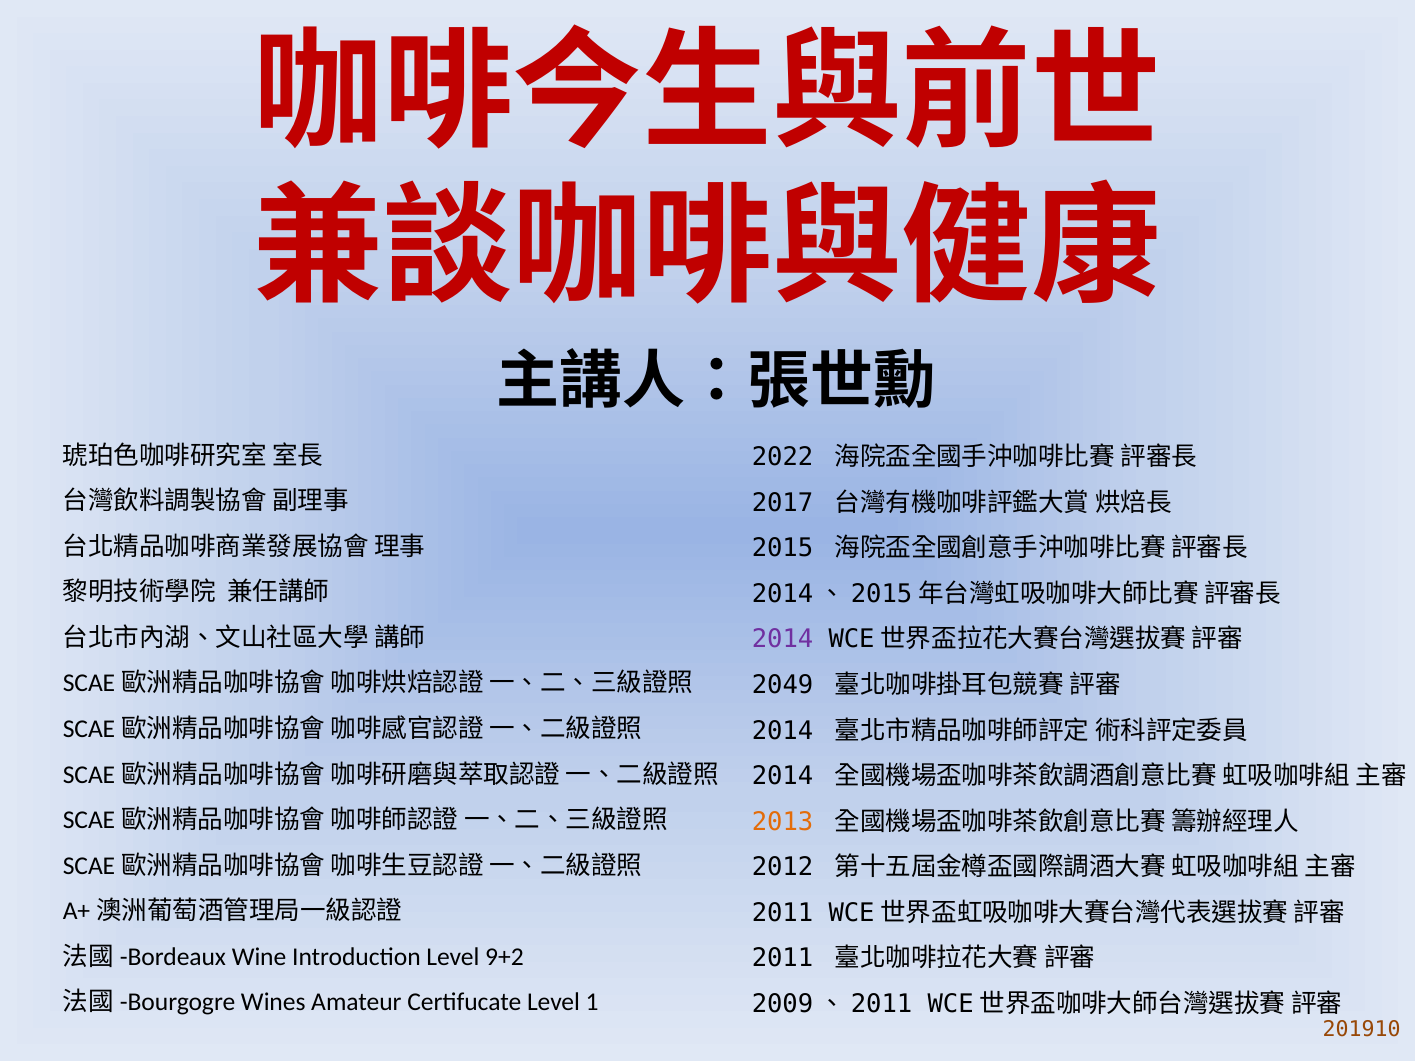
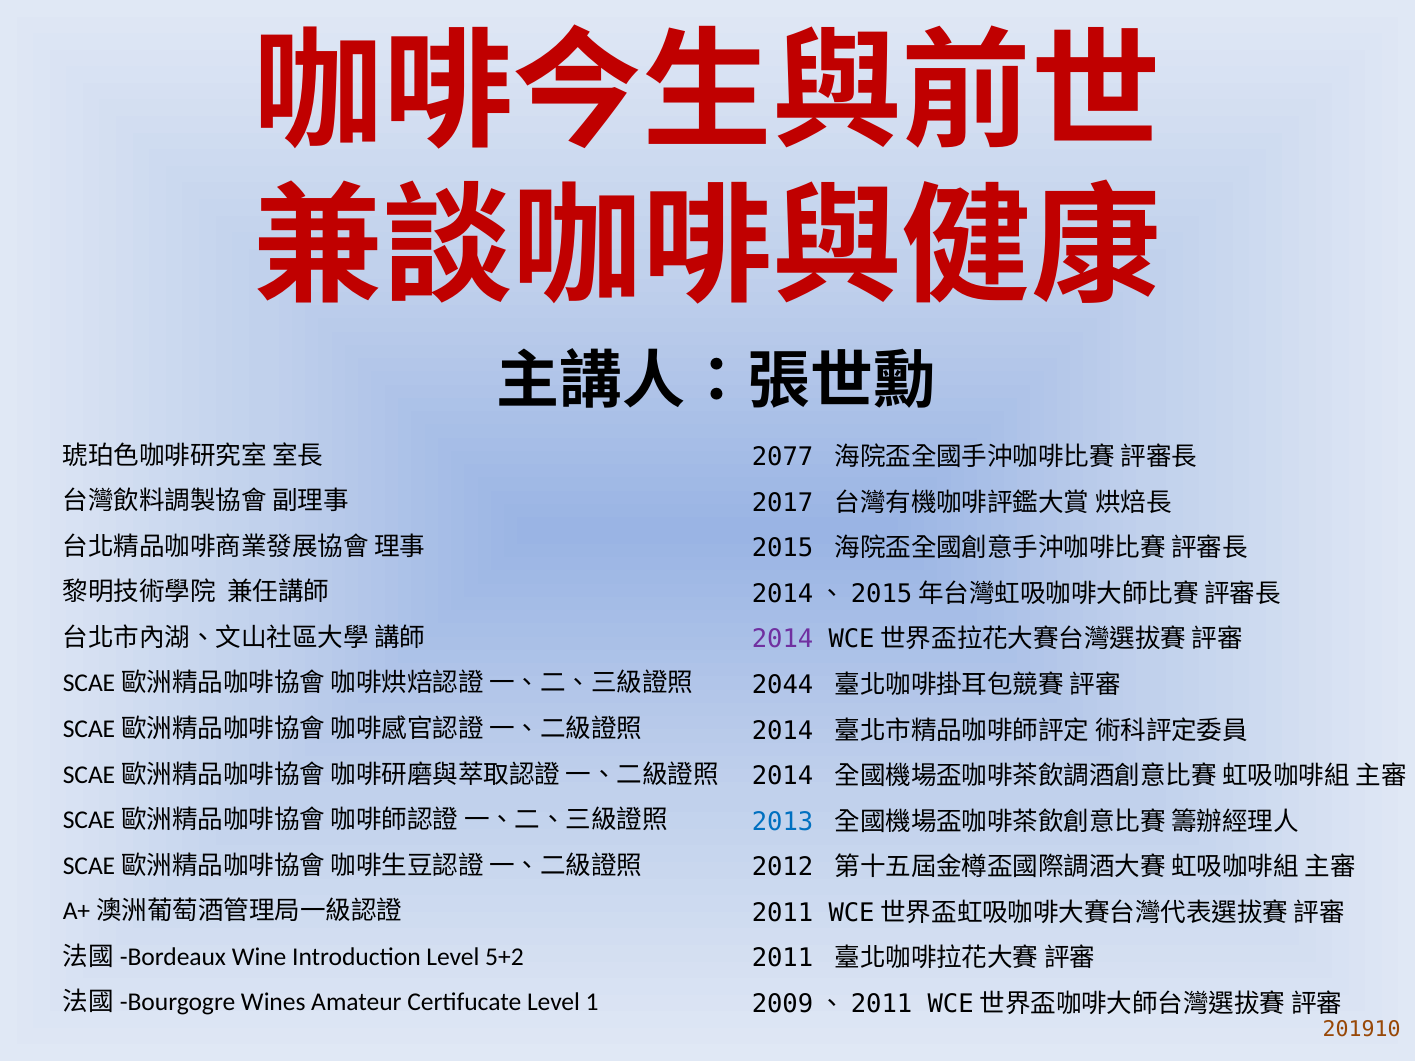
2022: 2022 -> 2077 (783, 457)
2049: 2049 -> 2044 (783, 685)
2013 colour: orange -> blue (783, 822)
9+2: 9+2 -> 5+2 (504, 957)
